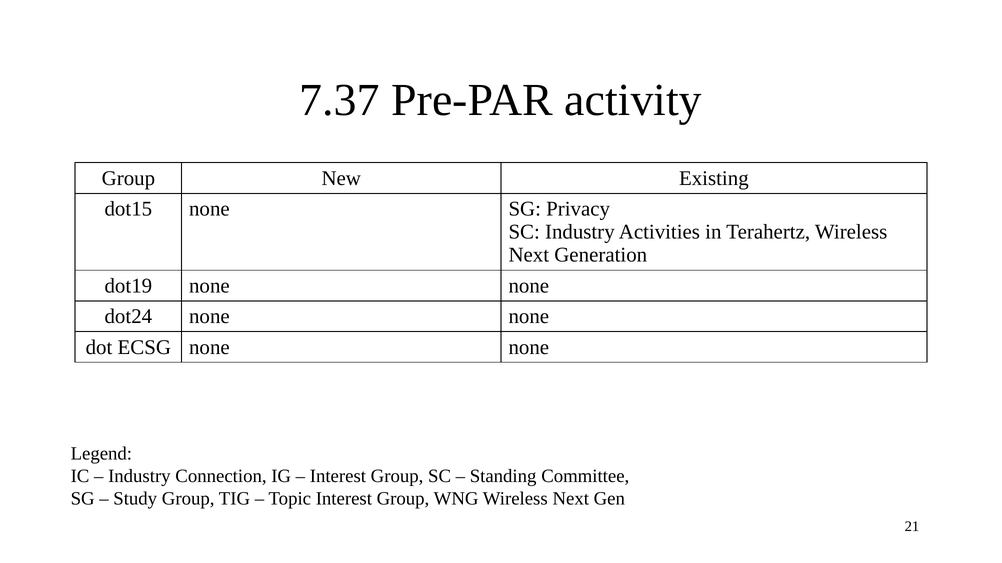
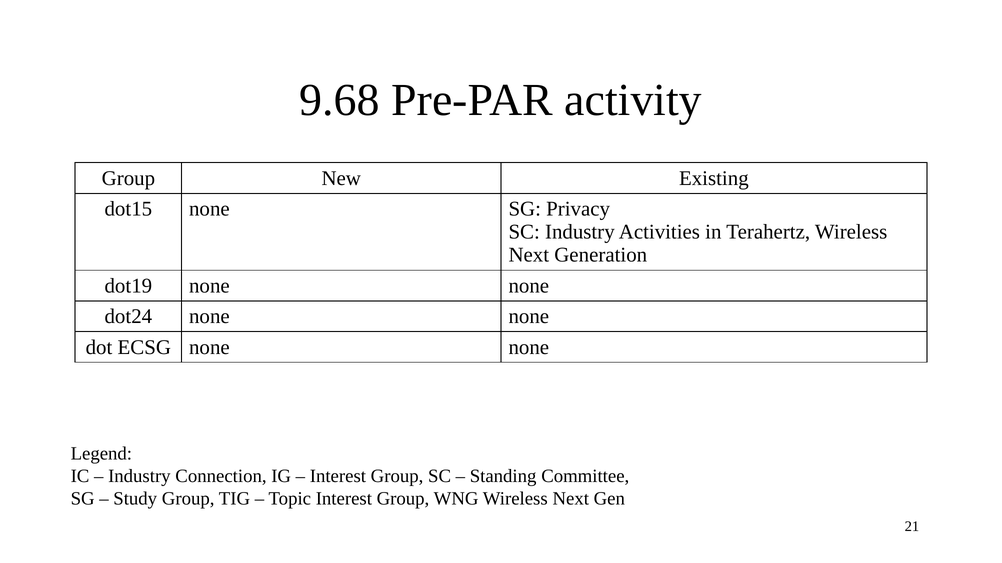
7.37: 7.37 -> 9.68 (340, 100)
